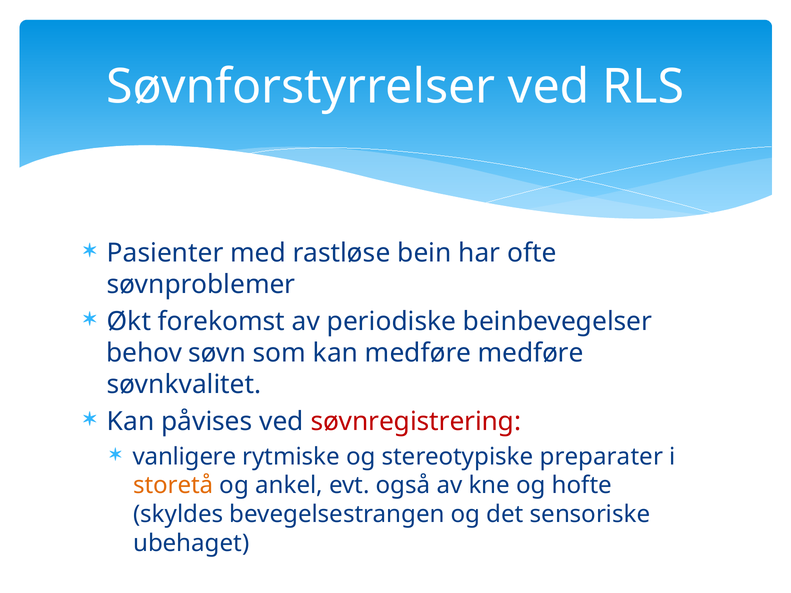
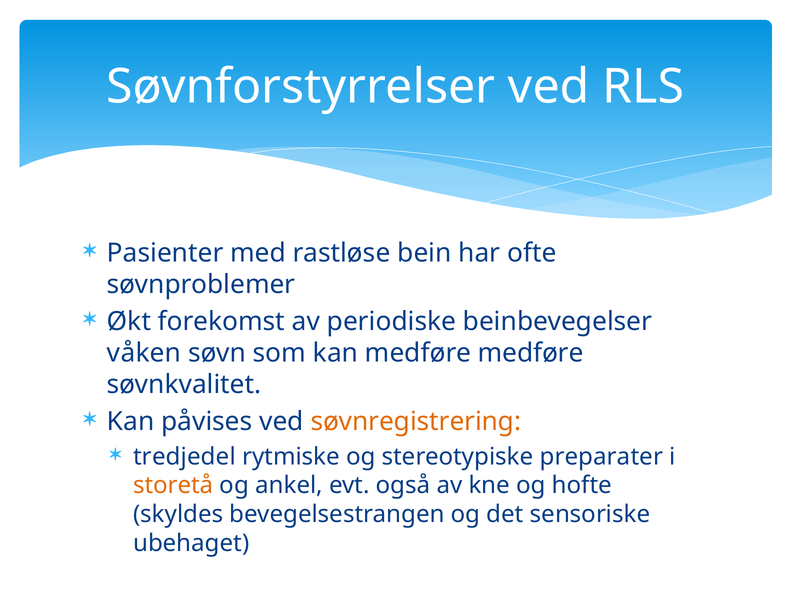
behov: behov -> våken (144, 353)
søvnregistrering colour: red -> orange (416, 422)
vanligere: vanligere -> tredjedel (184, 457)
